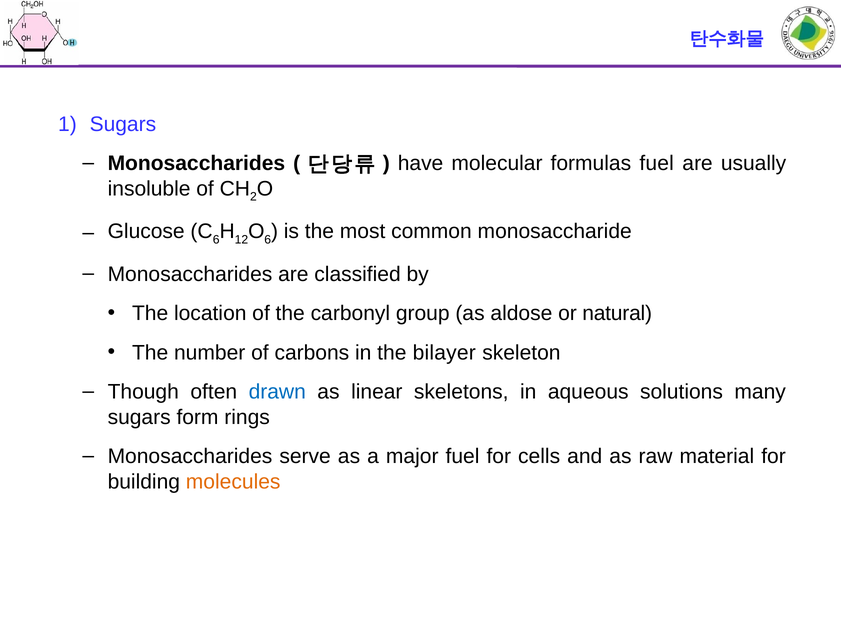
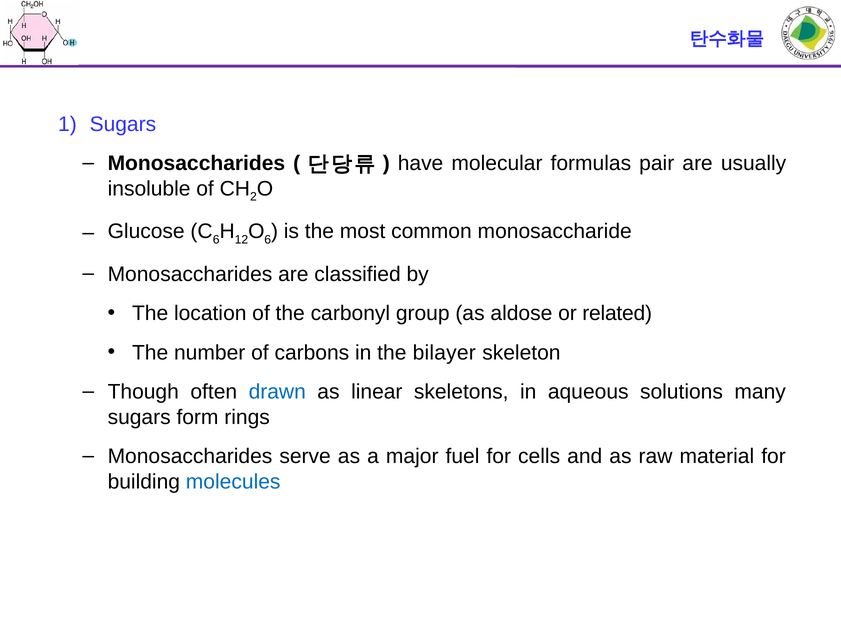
formulas fuel: fuel -> pair (657, 163)
natural: natural -> related (617, 313)
molecules colour: orange -> blue (233, 481)
